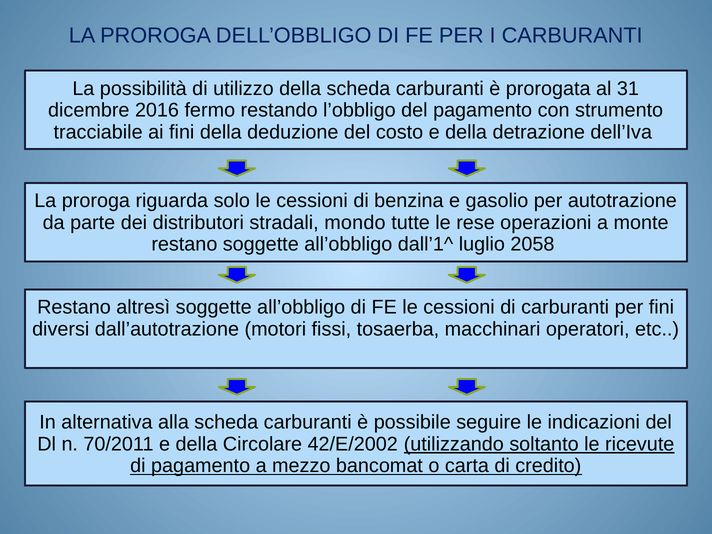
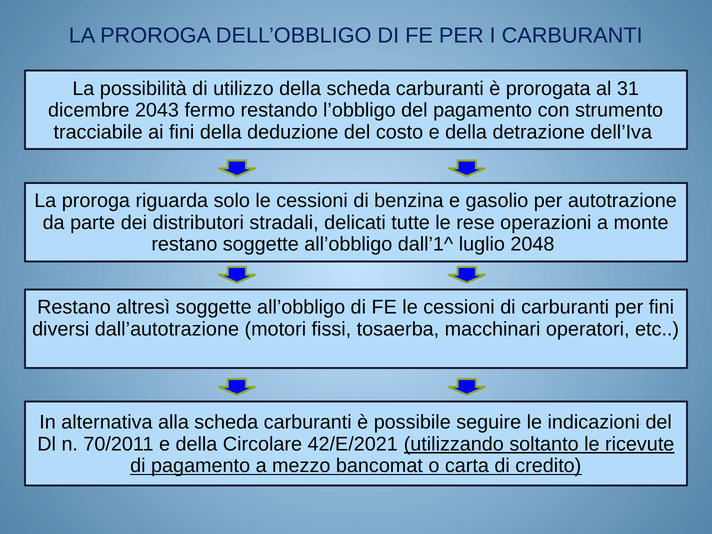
2016: 2016 -> 2043 (157, 110)
mondo: mondo -> delicati (355, 223)
2058: 2058 -> 2048 (532, 244)
42/E/2002: 42/E/2002 -> 42/E/2021 (353, 444)
